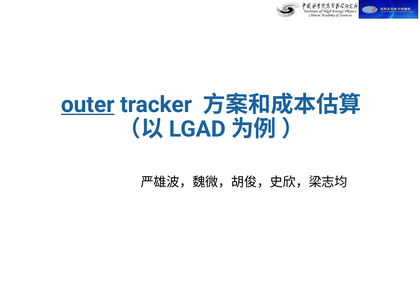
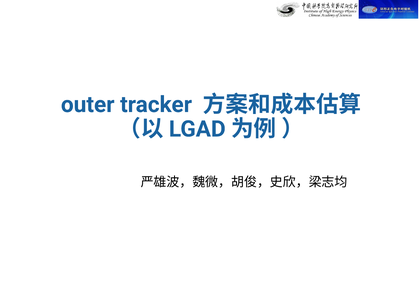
outer underline: present -> none (88, 105)
